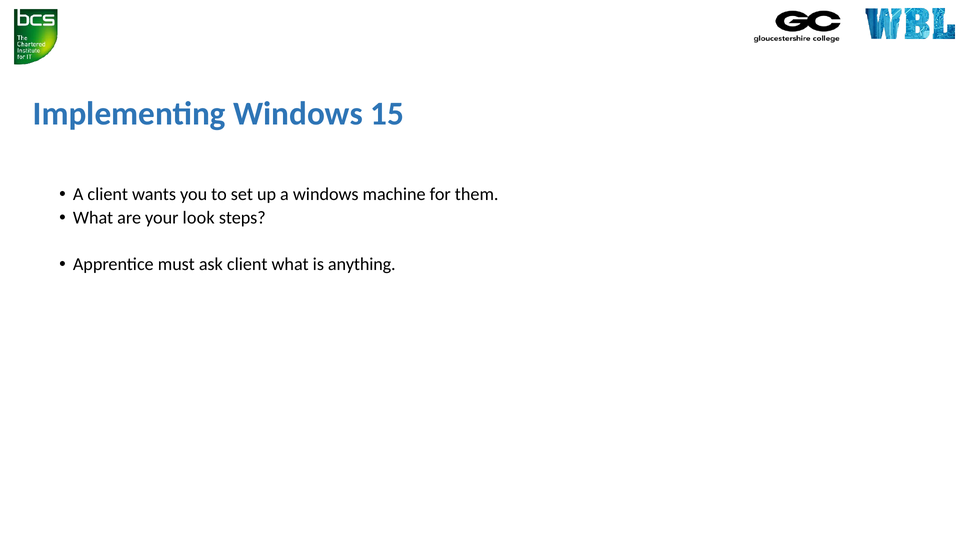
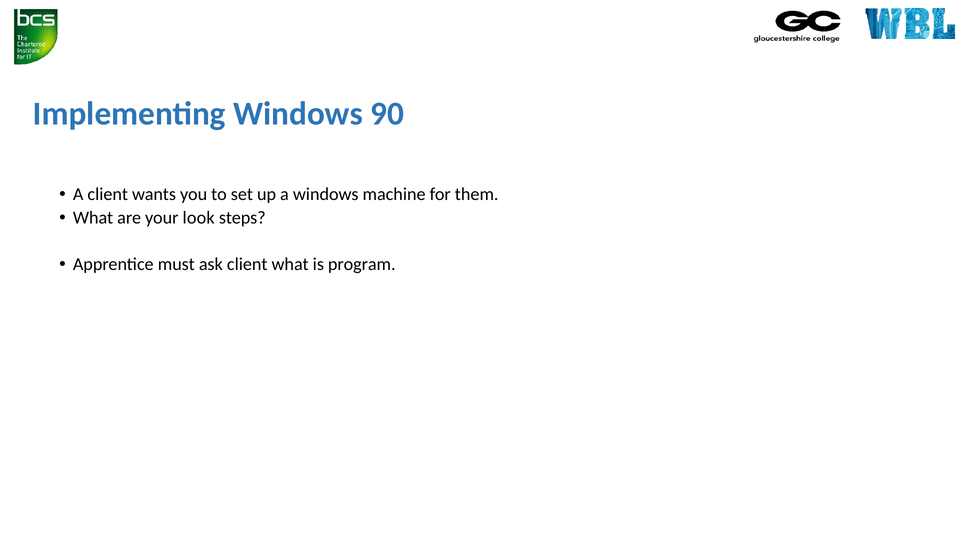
15: 15 -> 90 (387, 114)
anything: anything -> program (362, 264)
